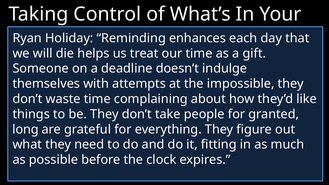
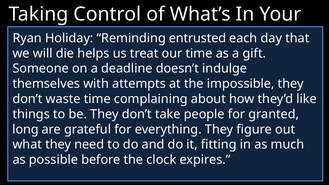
enhances: enhances -> entrusted (198, 38)
